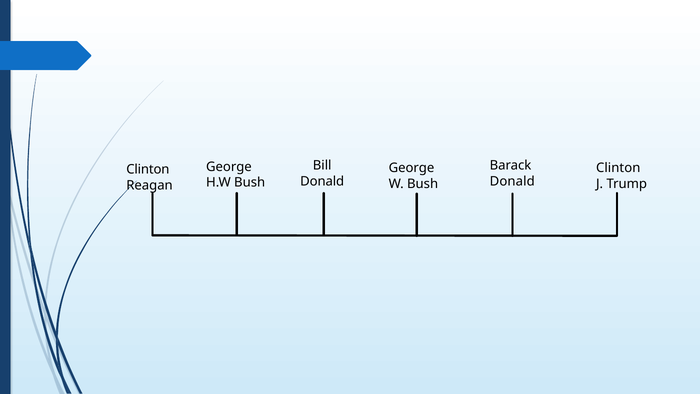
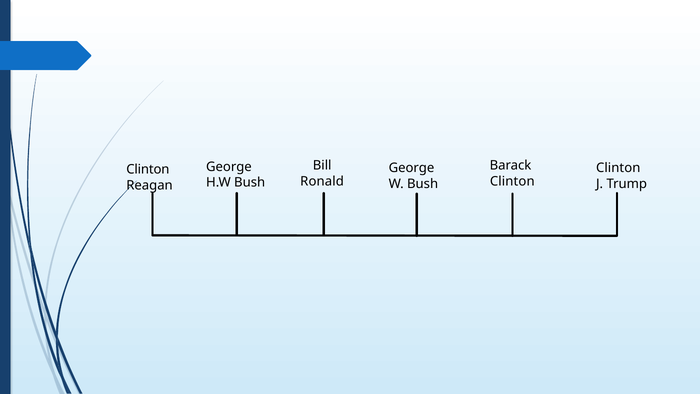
Donald: Donald -> Ronald (322, 181)
Donald: Donald -> Clinton (512, 181)
